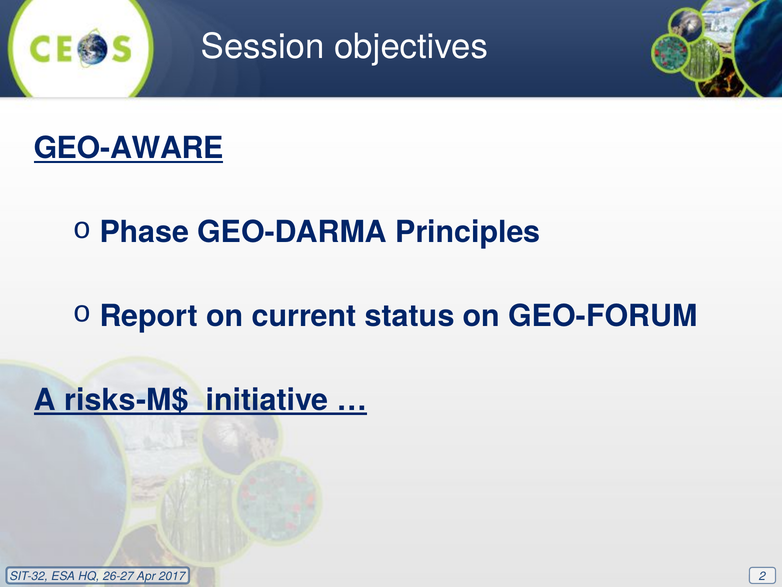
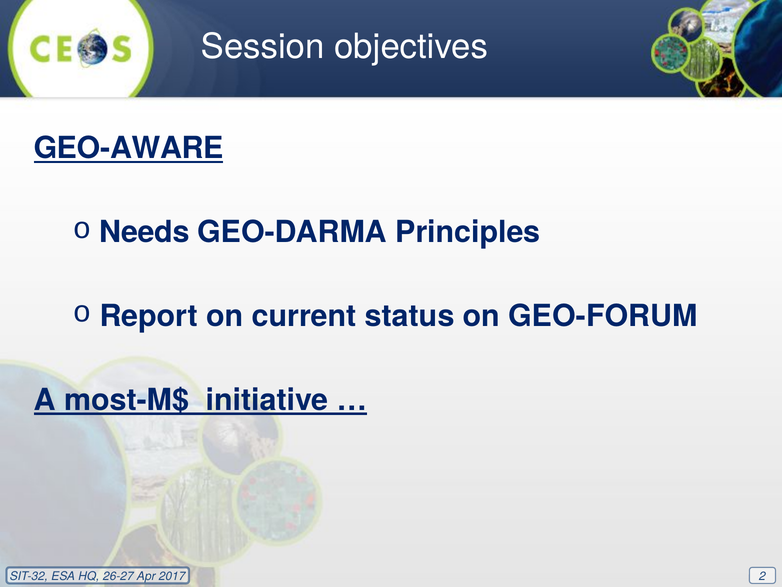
Phase: Phase -> Needs (144, 232)
risks-M$: risks-M$ -> most-M$ (127, 400)
